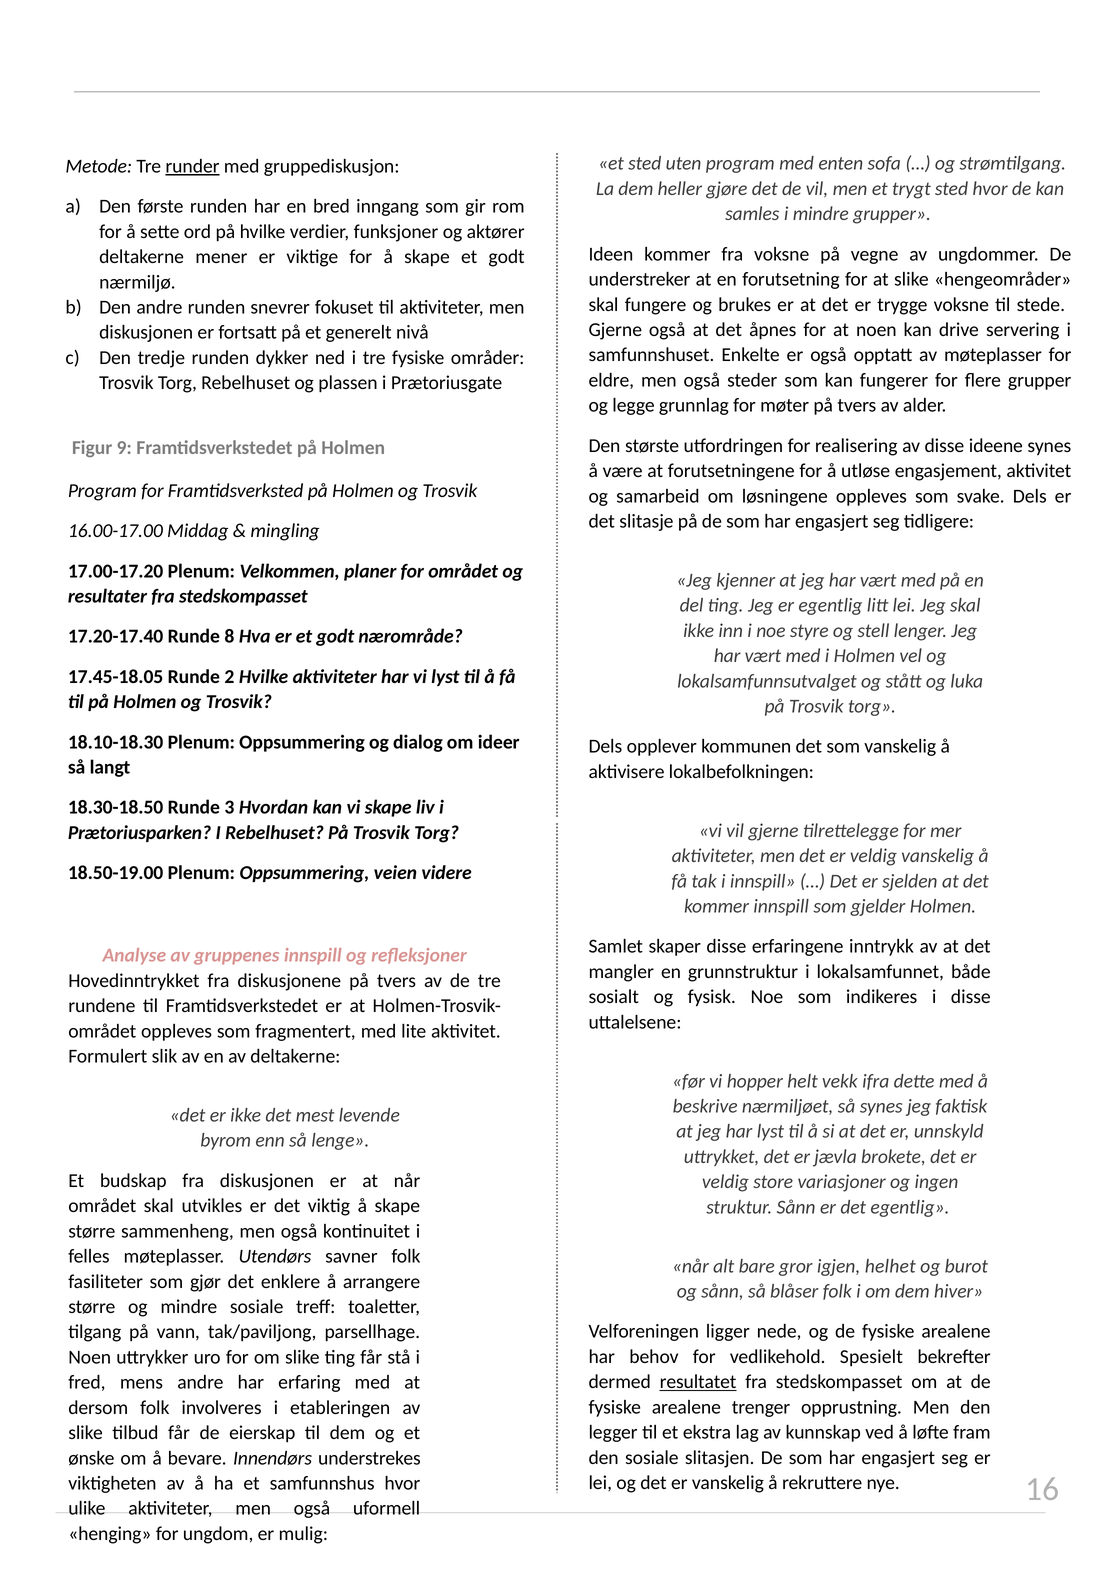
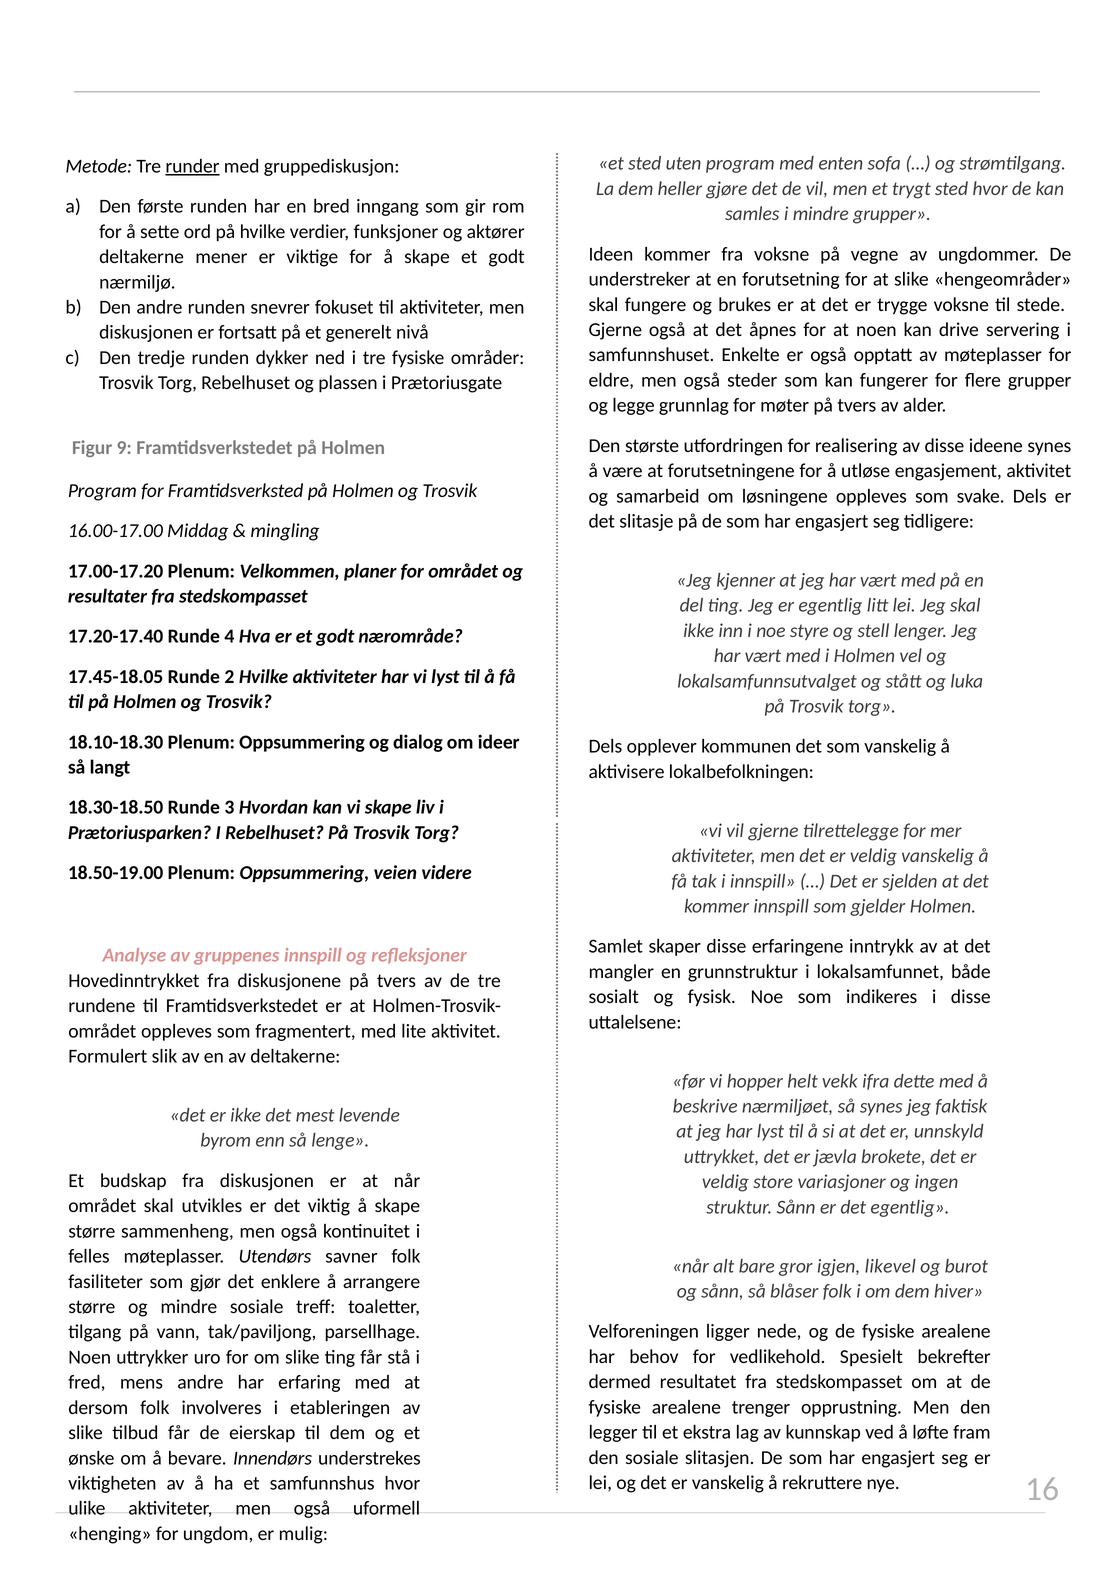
8: 8 -> 4 (229, 636)
helhet: helhet -> likevel (890, 1266)
resultatet underline: present -> none (698, 1381)
